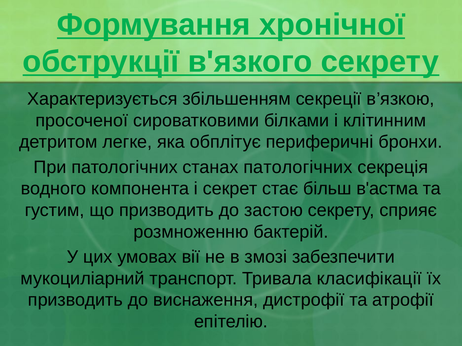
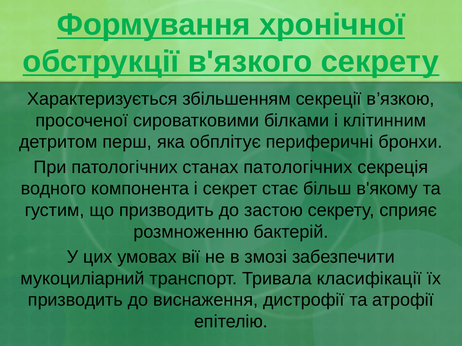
легке: легке -> перш (127, 142)
в'астма: в'астма -> в'якому (387, 189)
